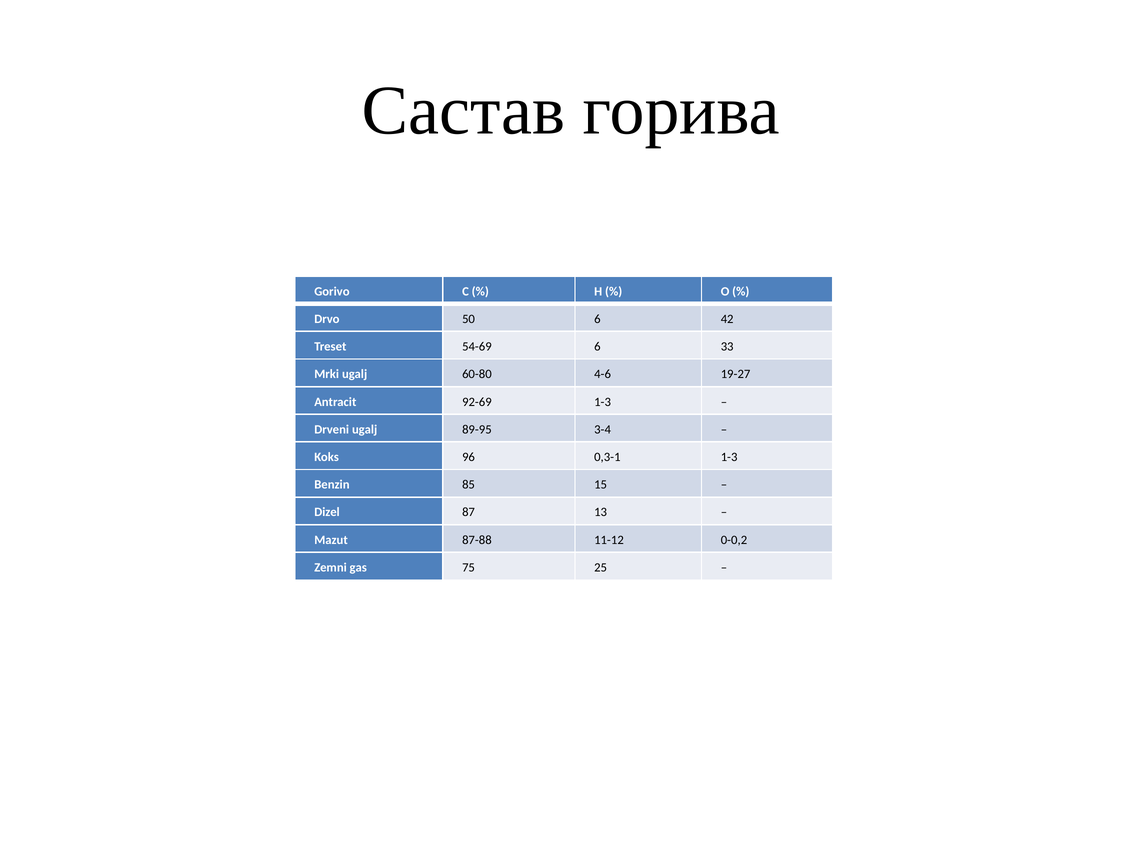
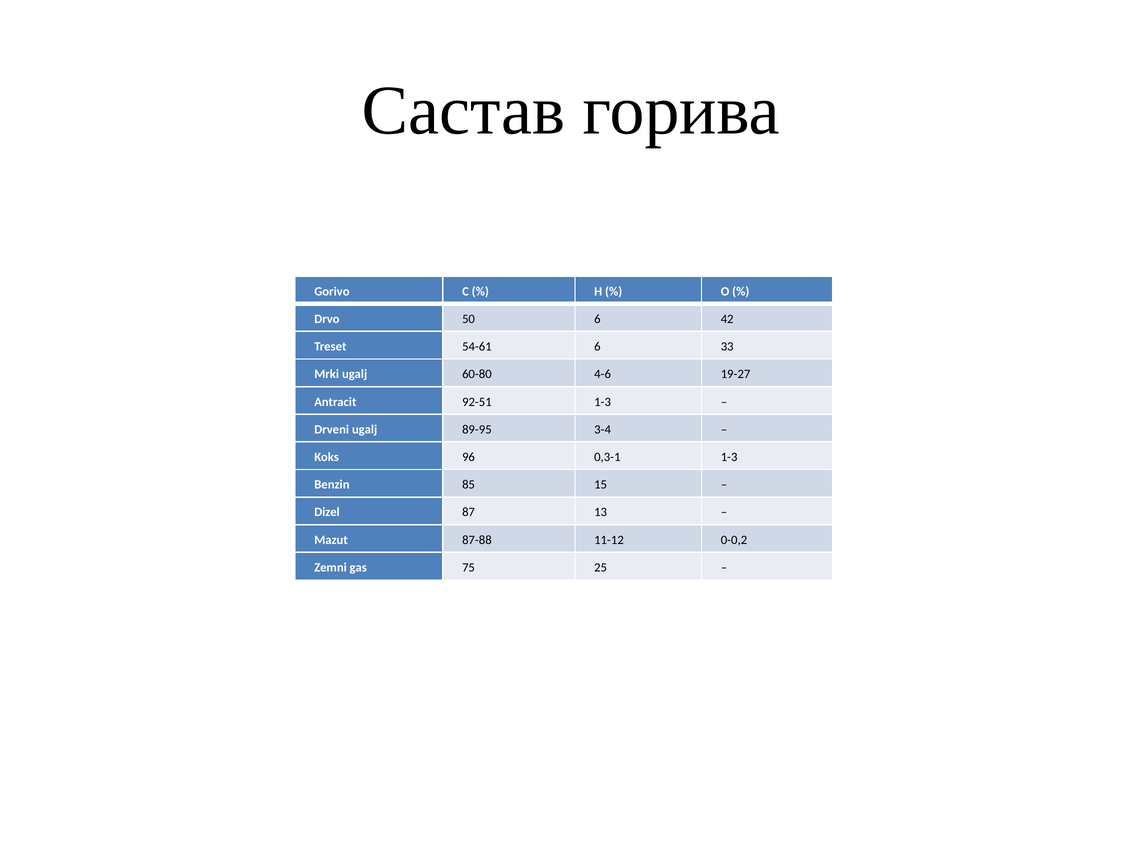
54-69: 54-69 -> 54-61 (477, 346)
92-69: 92-69 -> 92-51 (477, 402)
